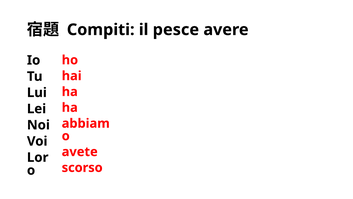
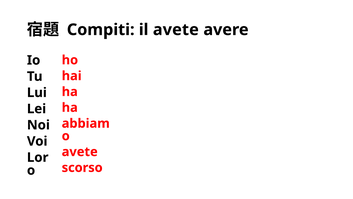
il pesce: pesce -> avete (176, 30)
